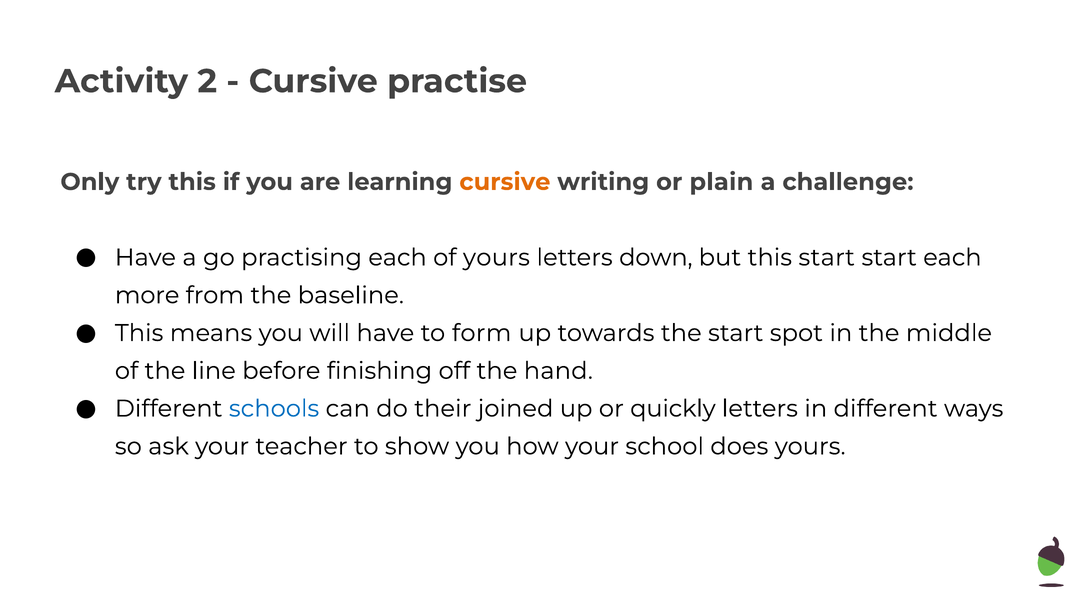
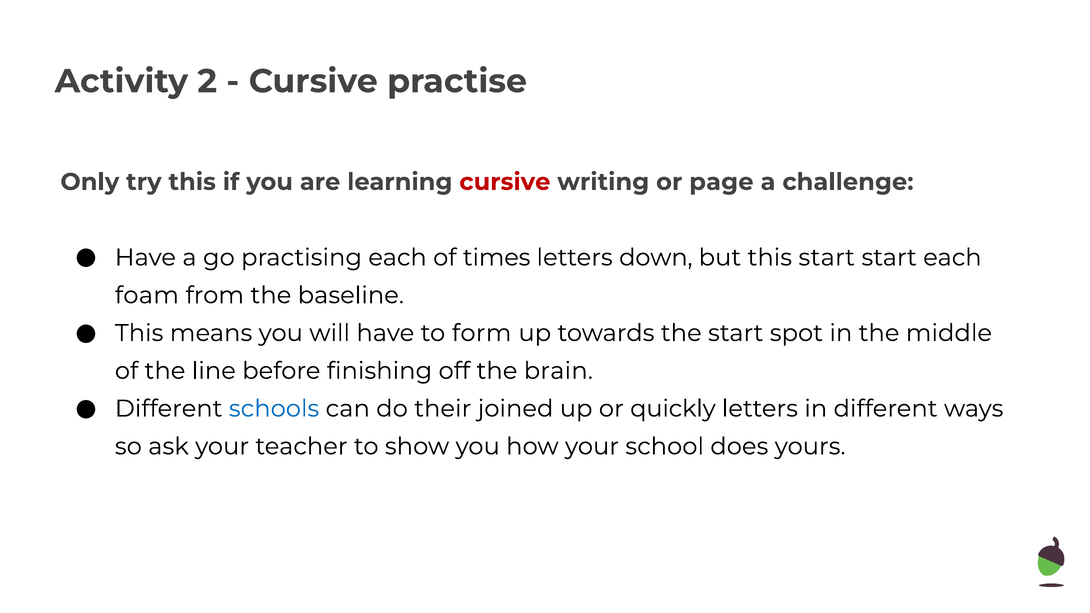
cursive colour: orange -> red (505, 182)
plain: plain -> page (721, 182)
of yours: yours -> times (497, 258)
more: more -> foam (147, 295)
hand: hand -> brain (558, 371)
